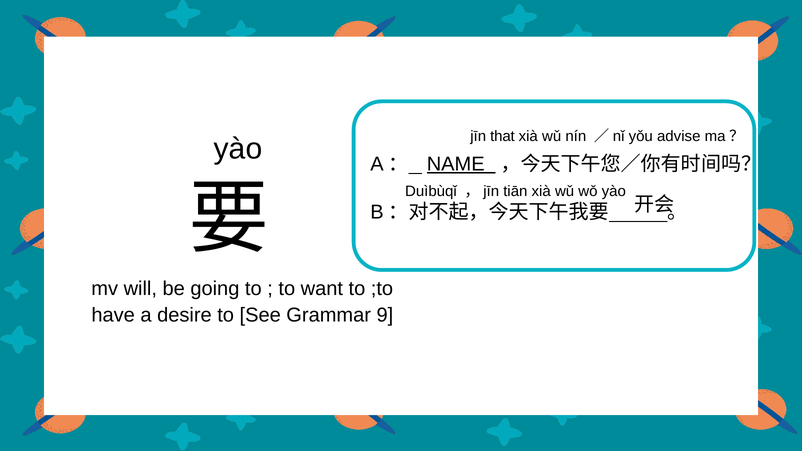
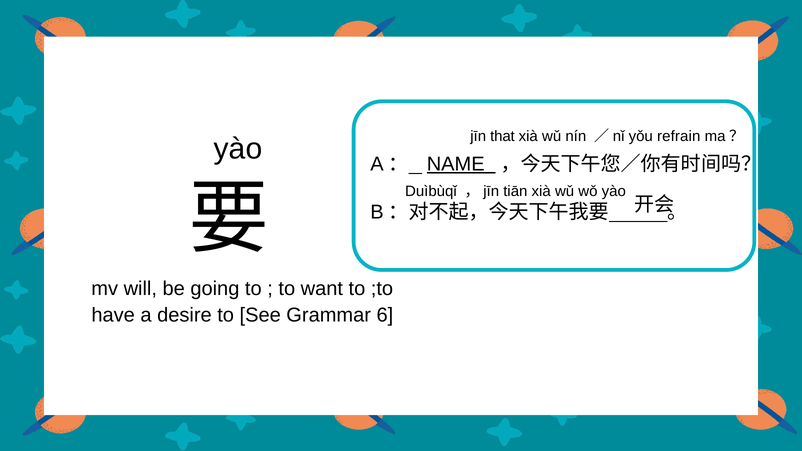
advise: advise -> refrain (679, 136)
9: 9 -> 6 (385, 315)
